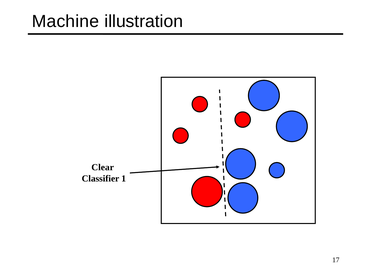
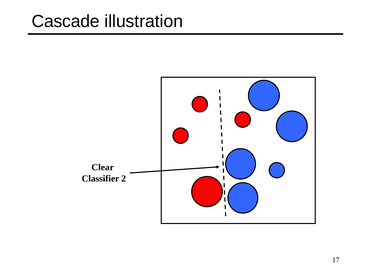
Machine: Machine -> Cascade (66, 21)
1: 1 -> 2 (124, 179)
